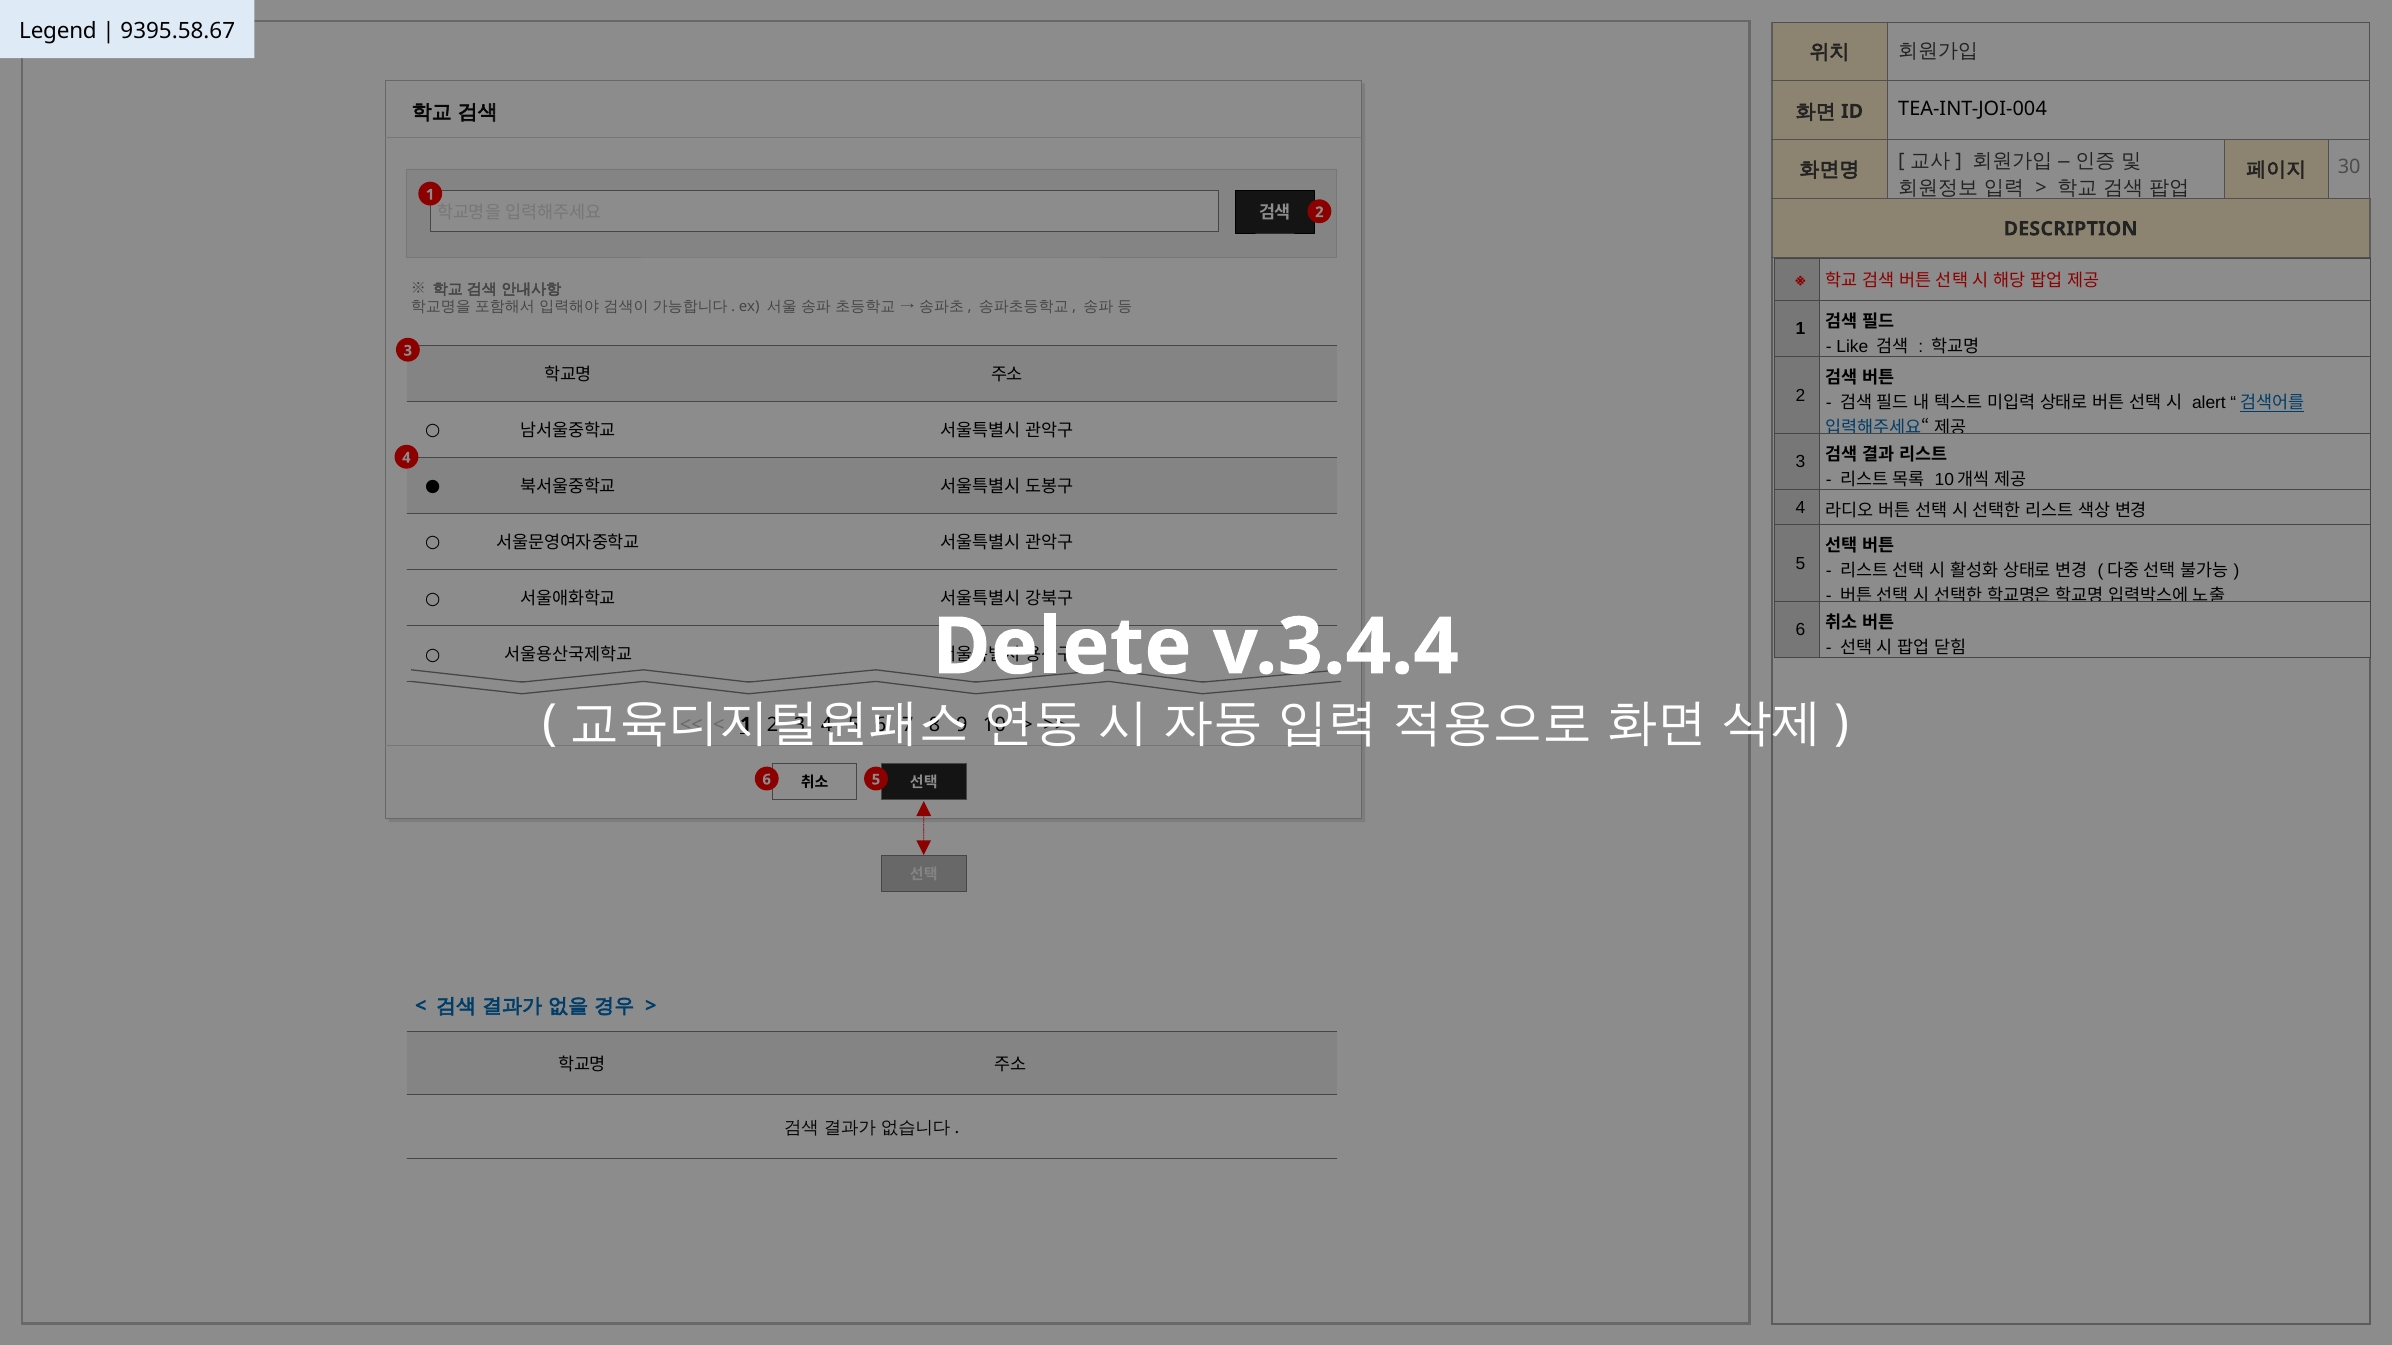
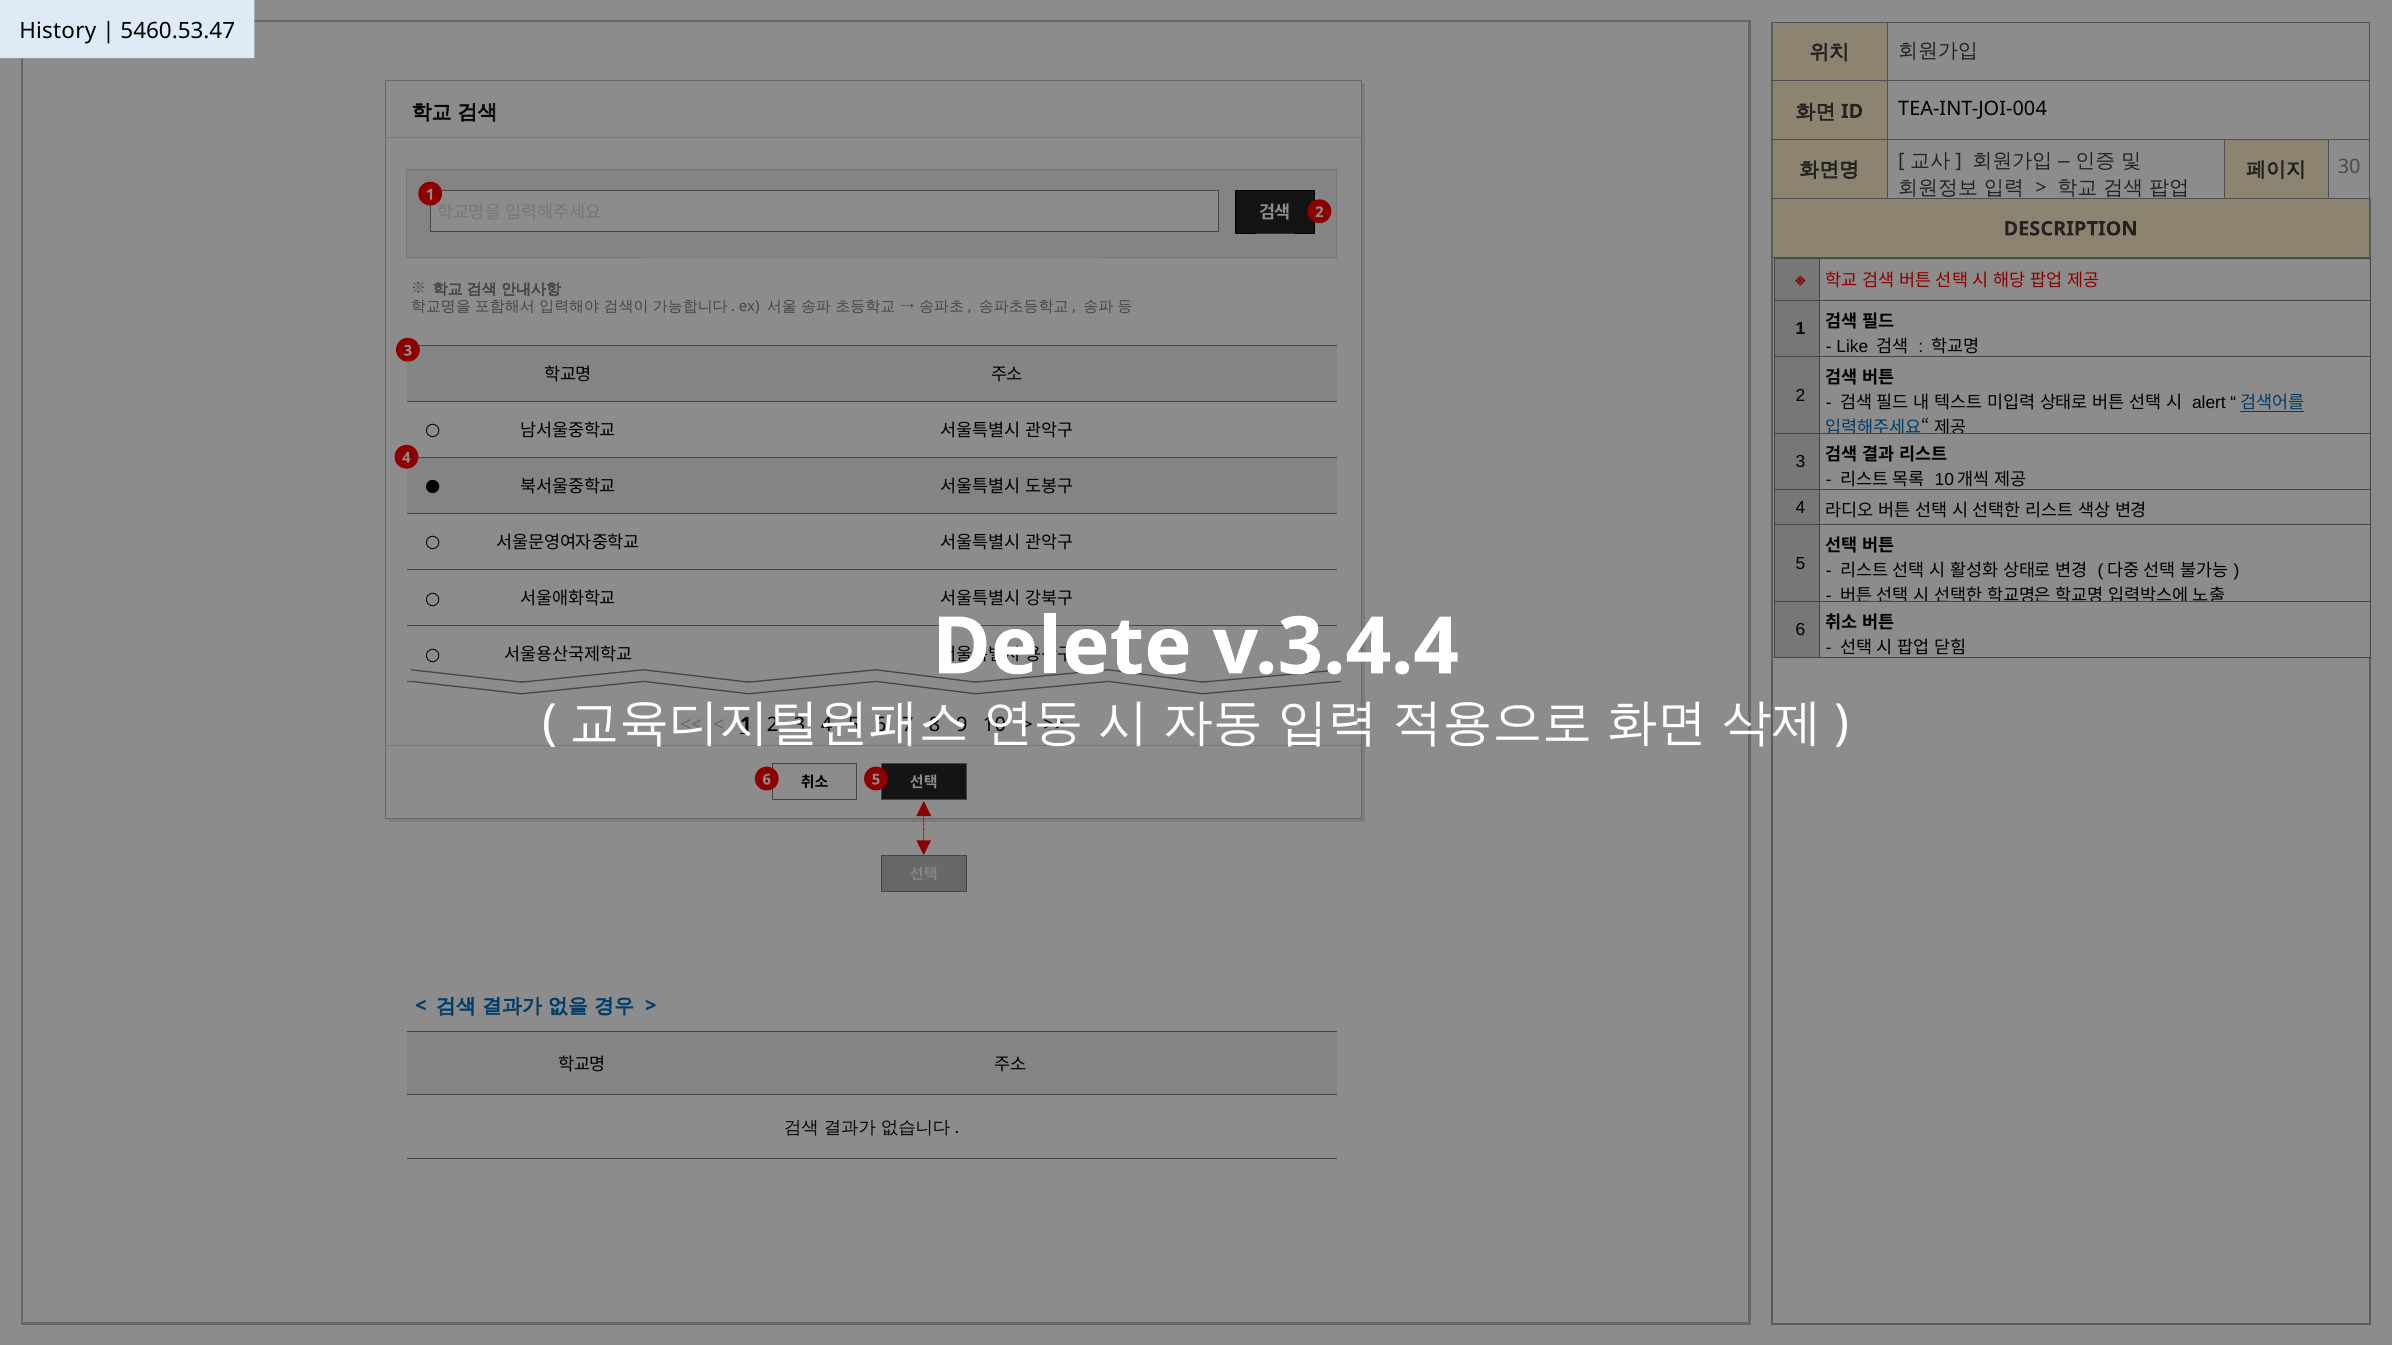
Legend: Legend -> History (58, 31)
9395.58.67: 9395.58.67 -> 5460.53.47 (178, 31)
